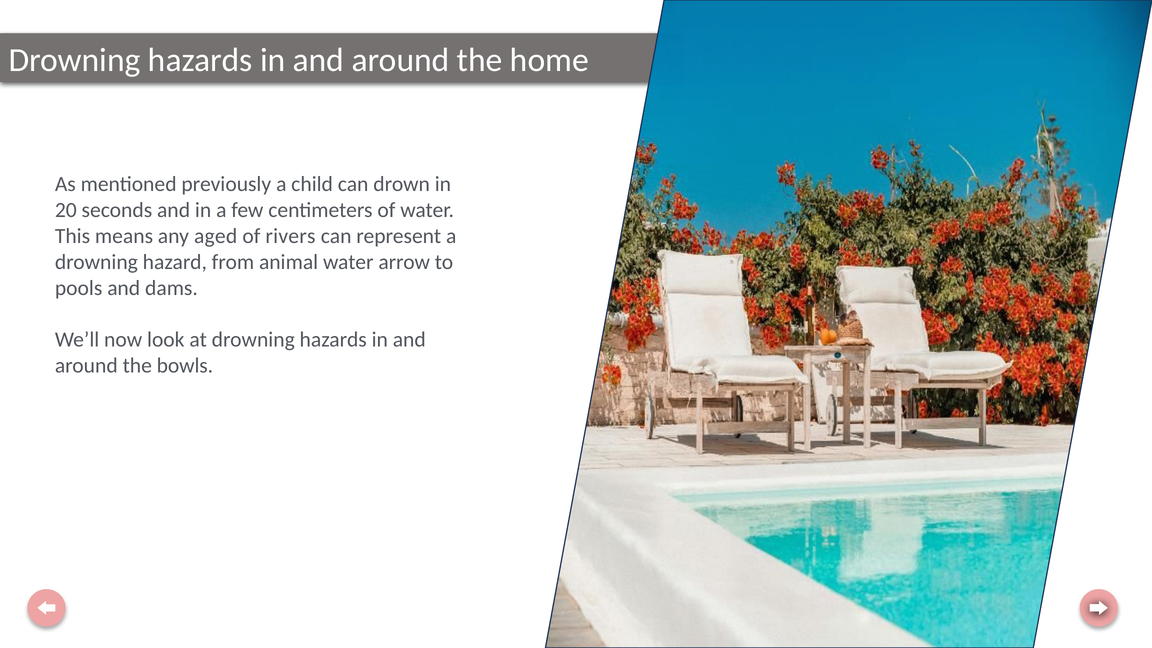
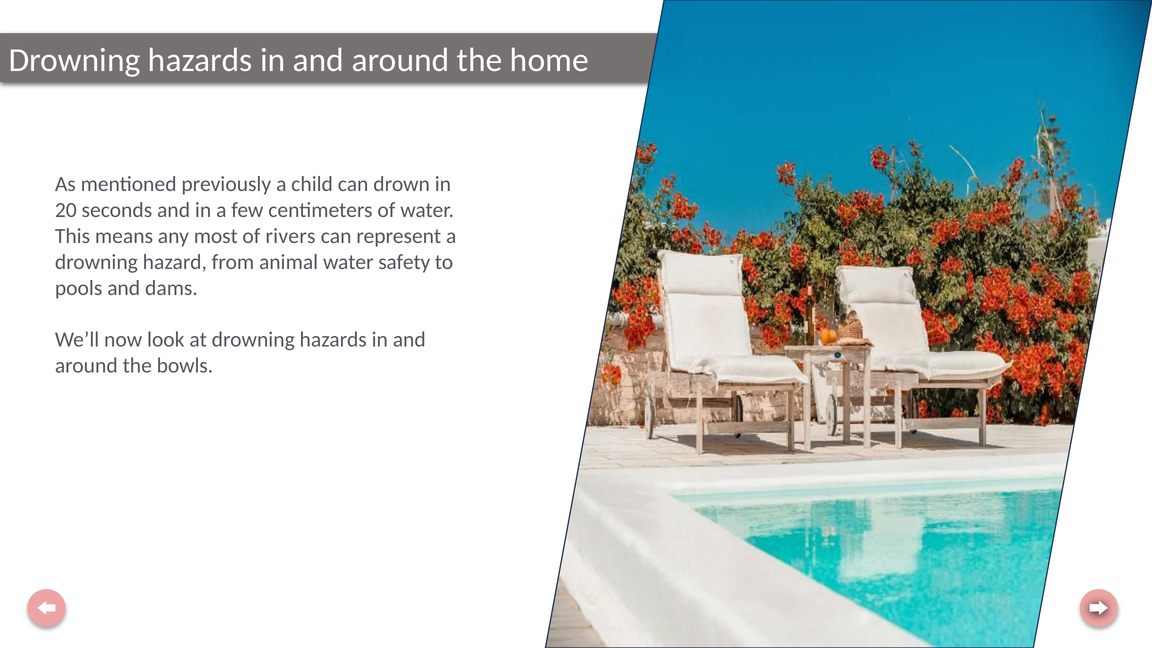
aged: aged -> most (216, 236)
arrow: arrow -> safety (404, 262)
